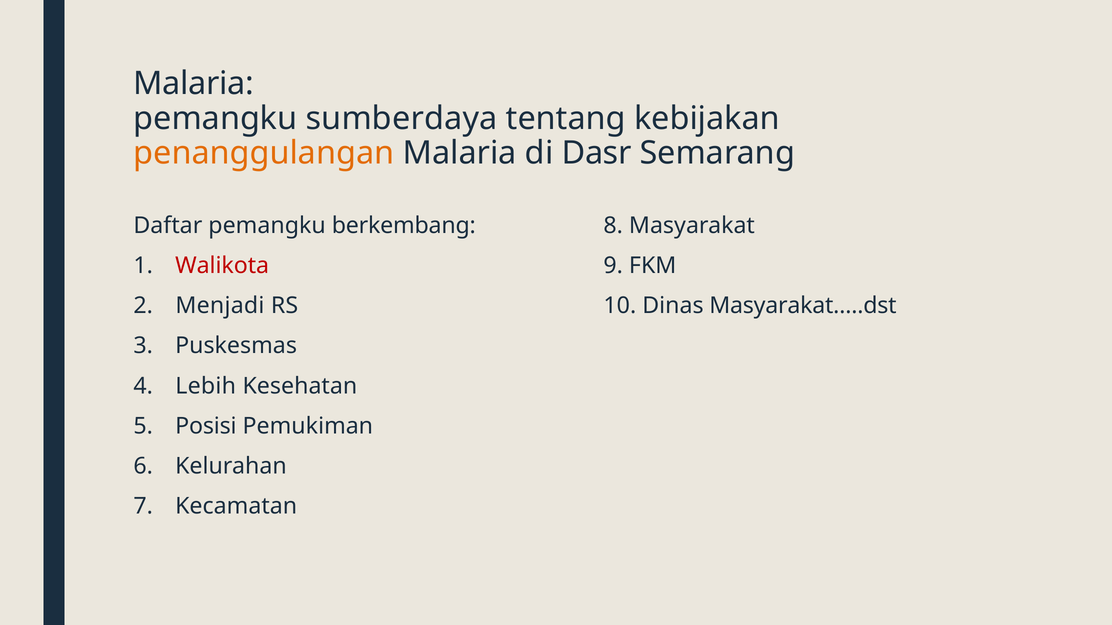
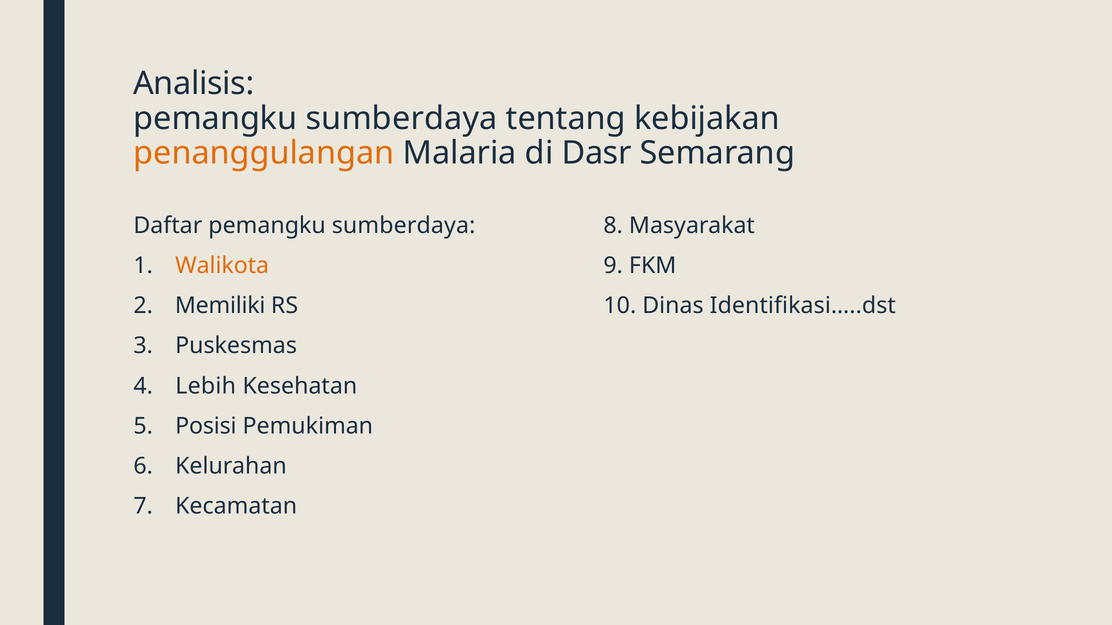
Malaria: Malaria -> Analisis (194, 84)
Daftar pemangku berkembang: berkembang -> sumberdaya (404, 226)
Walikota colour: red -> orange (222, 266)
Menjadi: Menjadi -> Memiliki (220, 306)
Masyarakat…..dst: Masyarakat…..dst -> Identifikasi…..dst (803, 306)
